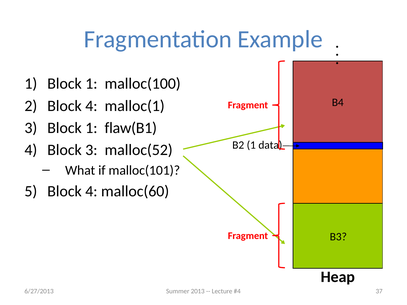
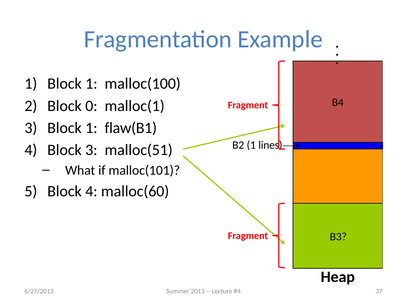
2 Block 4: 4 -> 0 (91, 106)
data: data -> lines (270, 145)
malloc(52: malloc(52 -> malloc(51 (139, 150)
